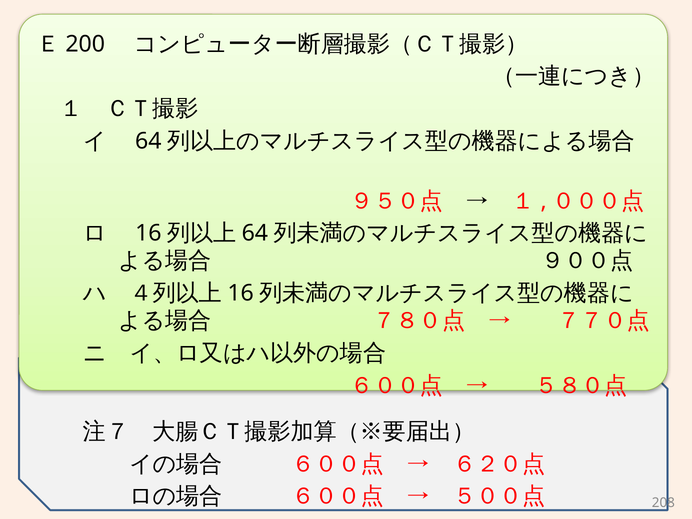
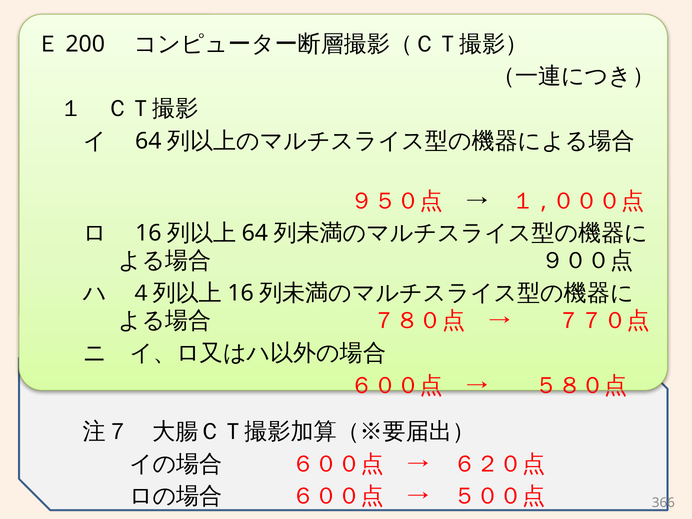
208: 208 -> 366 (663, 503)
